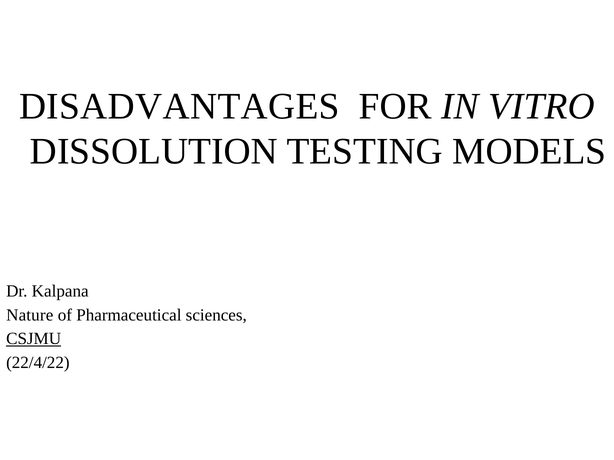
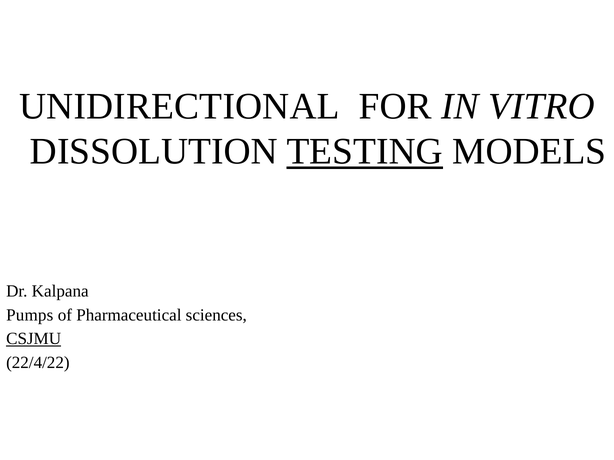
DISADVANTAGES: DISADVANTAGES -> UNIDIRECTIONAL (179, 107)
TESTING underline: none -> present (365, 152)
Nature: Nature -> Pumps (30, 315)
